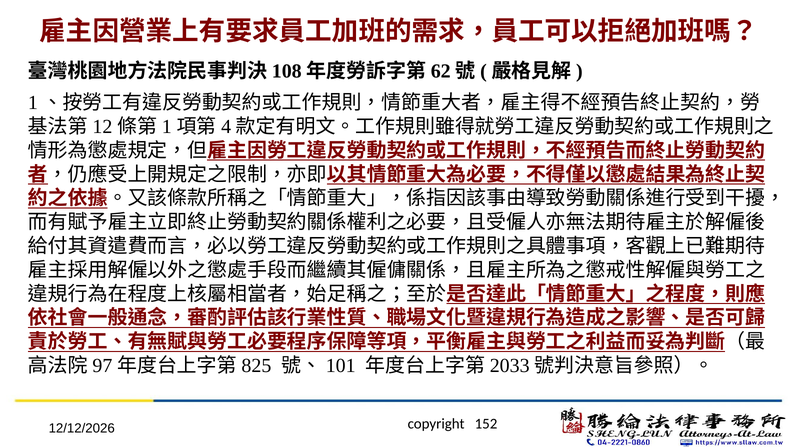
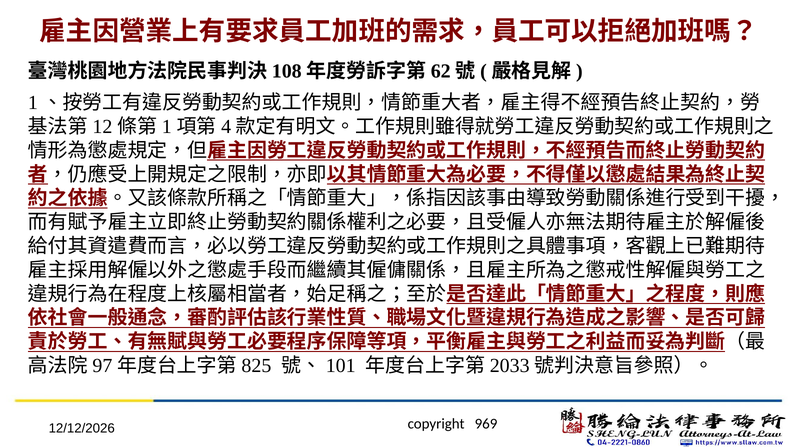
152: 152 -> 969 (486, 424)
